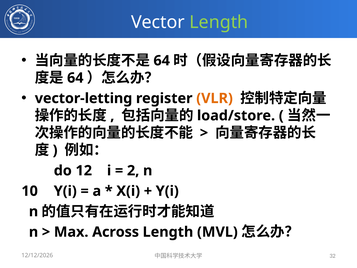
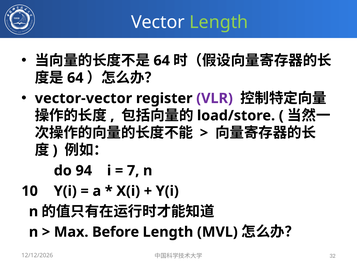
vector-letting: vector-letting -> vector-vector (83, 98)
VLR colour: orange -> purple (215, 98)
12: 12 -> 94 (84, 170)
2: 2 -> 7 (133, 170)
Across: Across -> Before (116, 232)
